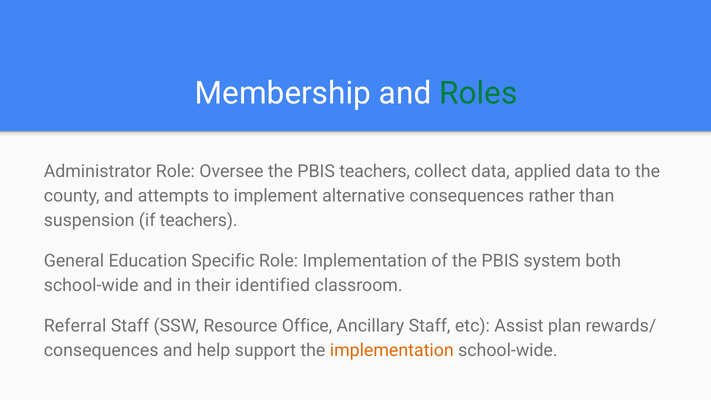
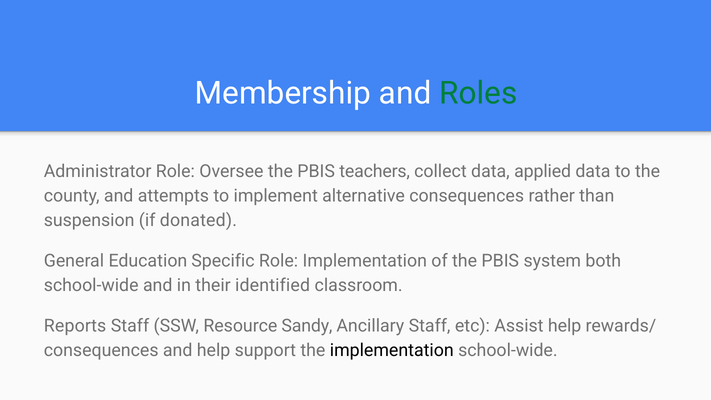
if teachers: teachers -> donated (198, 220)
Referral: Referral -> Reports (75, 326)
Office: Office -> Sandy (307, 326)
Assist plan: plan -> help (565, 326)
implementation colour: orange -> black (392, 350)
